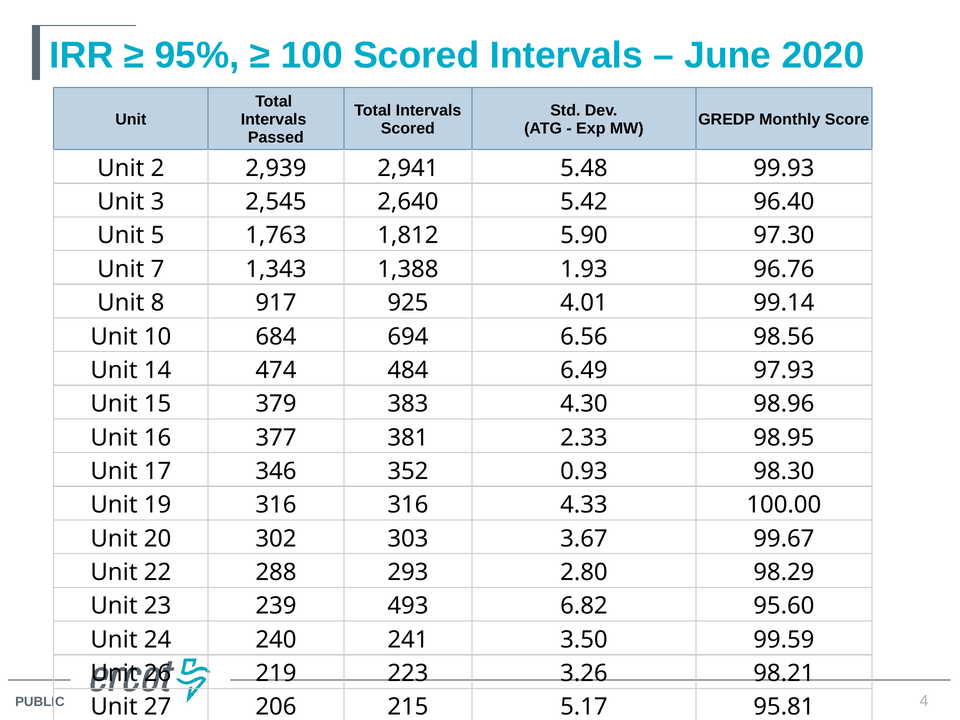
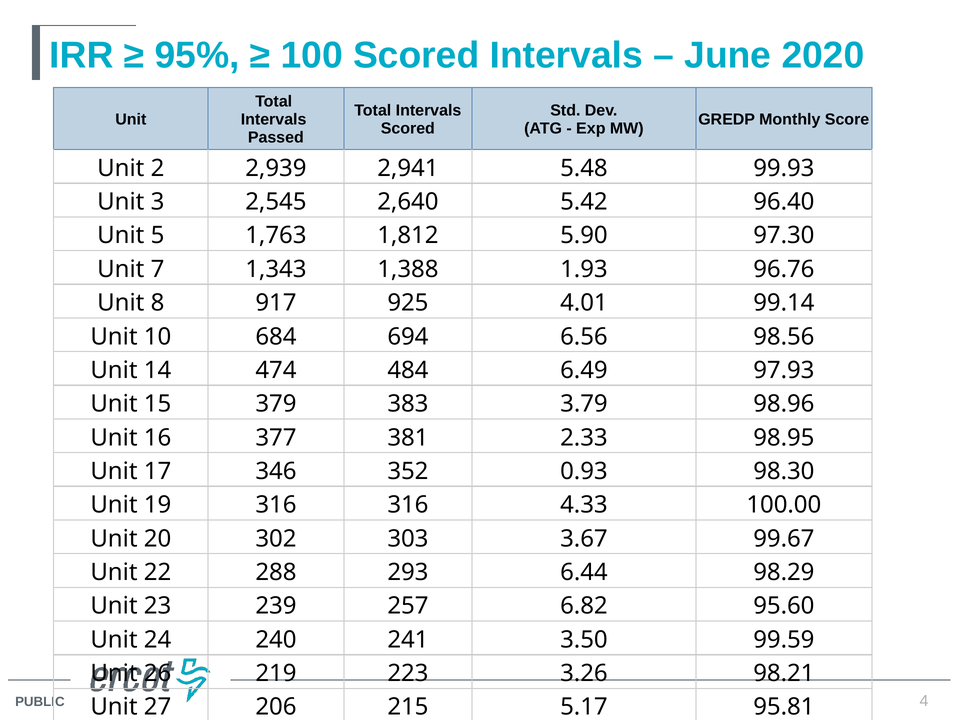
4.30: 4.30 -> 3.79 (584, 404)
2.80: 2.80 -> 6.44 (584, 572)
493: 493 -> 257 (408, 606)
